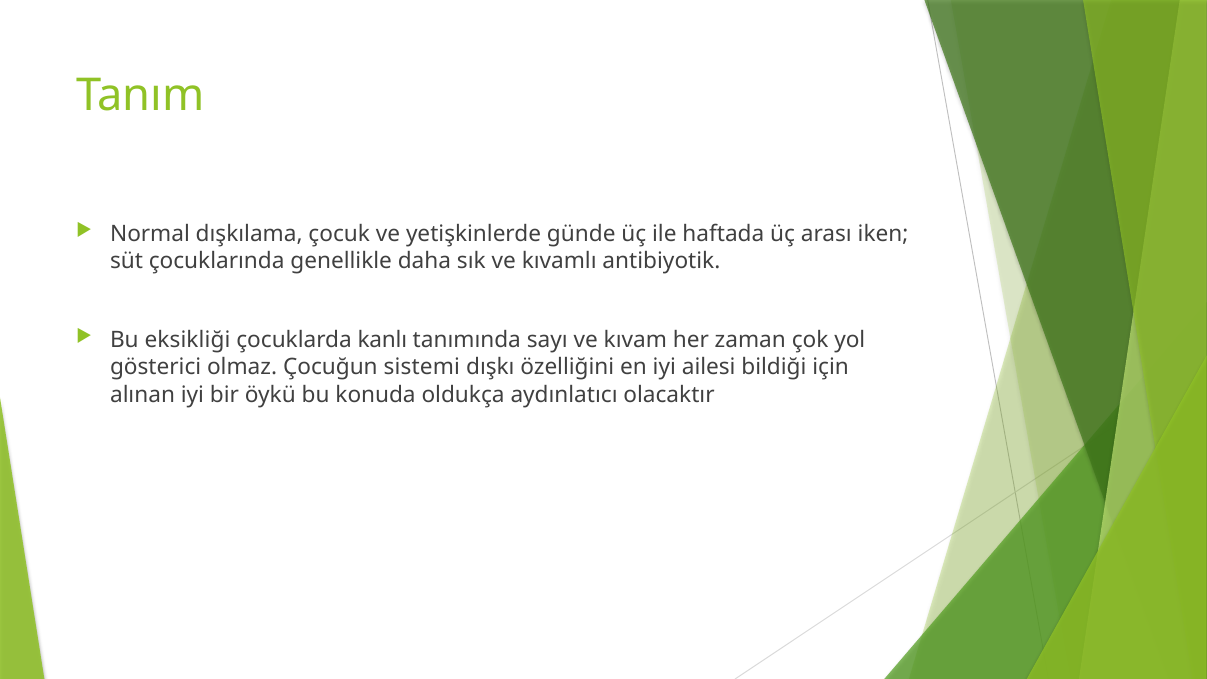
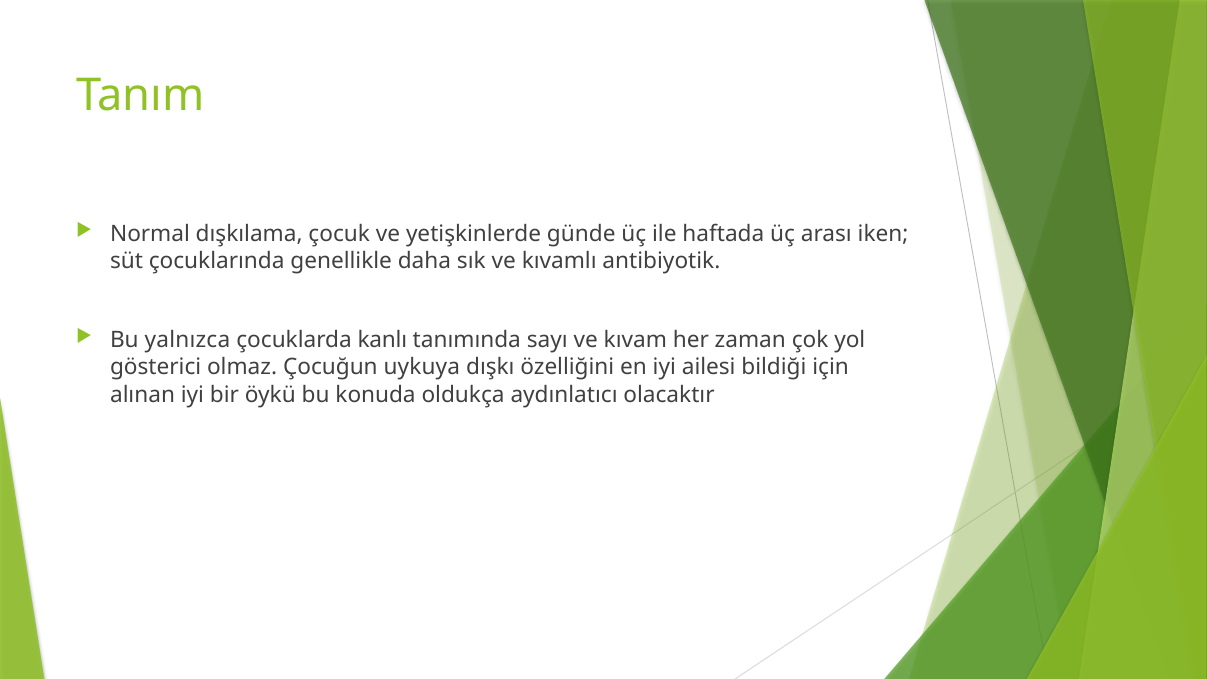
eksikliği: eksikliği -> yalnızca (187, 340)
sistemi: sistemi -> uykuya (422, 367)
